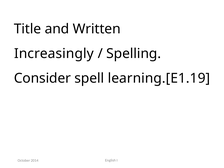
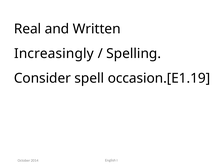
Title: Title -> Real (28, 29)
learning.[E1.19: learning.[E1.19 -> occasion.[E1.19 (159, 78)
